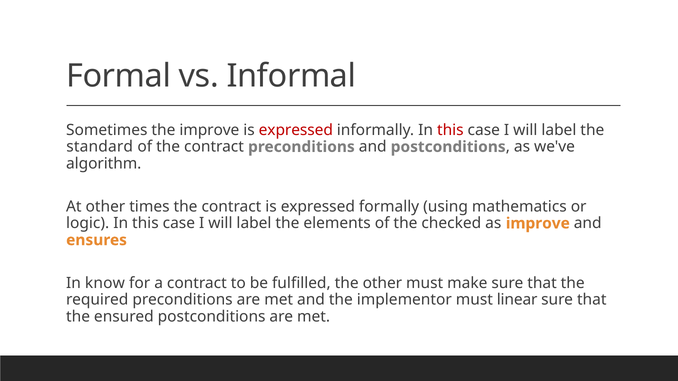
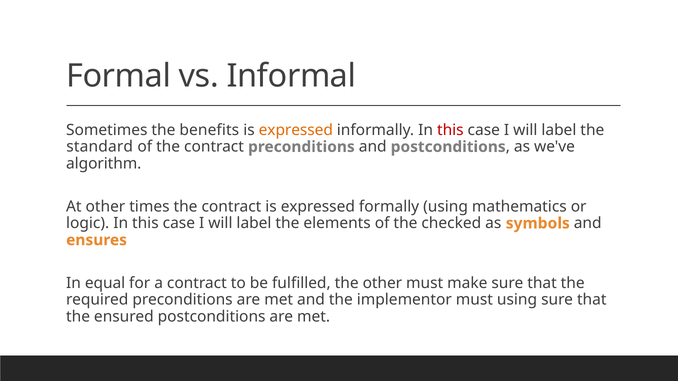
the improve: improve -> benefits (209, 130)
expressed colour: red -> orange (296, 130)
as improve: improve -> symbols (538, 224)
know: know -> equal (105, 283)
must linear: linear -> using (517, 300)
